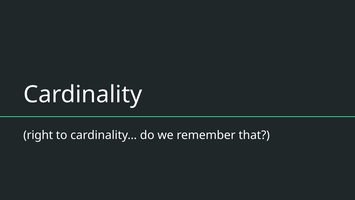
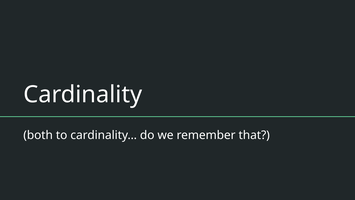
right: right -> both (38, 135)
